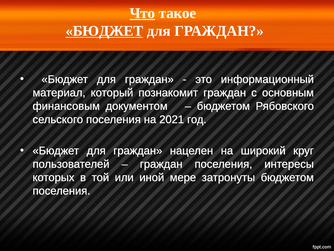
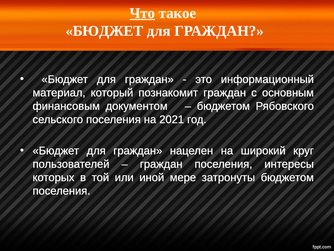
БЮДЖЕТ underline: present -> none (104, 31)
